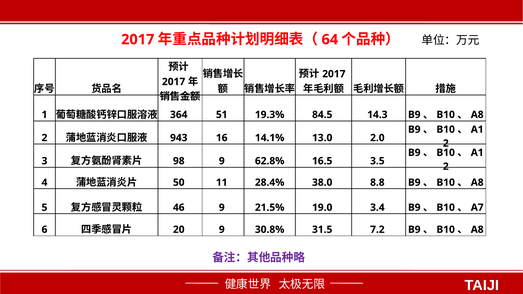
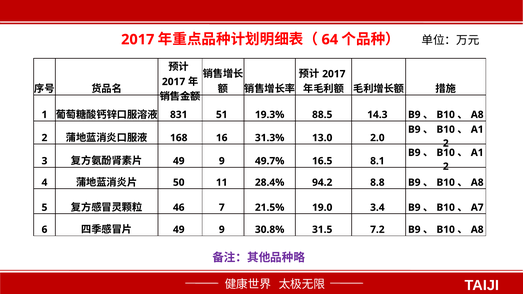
364: 364 -> 831 (179, 115)
84.5: 84.5 -> 88.5 (322, 115)
943: 943 -> 168 (179, 138)
14.1%: 14.1% -> 31.3% (270, 138)
98: 98 -> 49 (179, 161)
62.8%: 62.8% -> 49.7% (270, 161)
3.5: 3.5 -> 8.1 (377, 161)
38.0: 38.0 -> 94.2 (322, 183)
46 9: 9 -> 7 (222, 208)
20: 20 -> 49 (179, 230)
